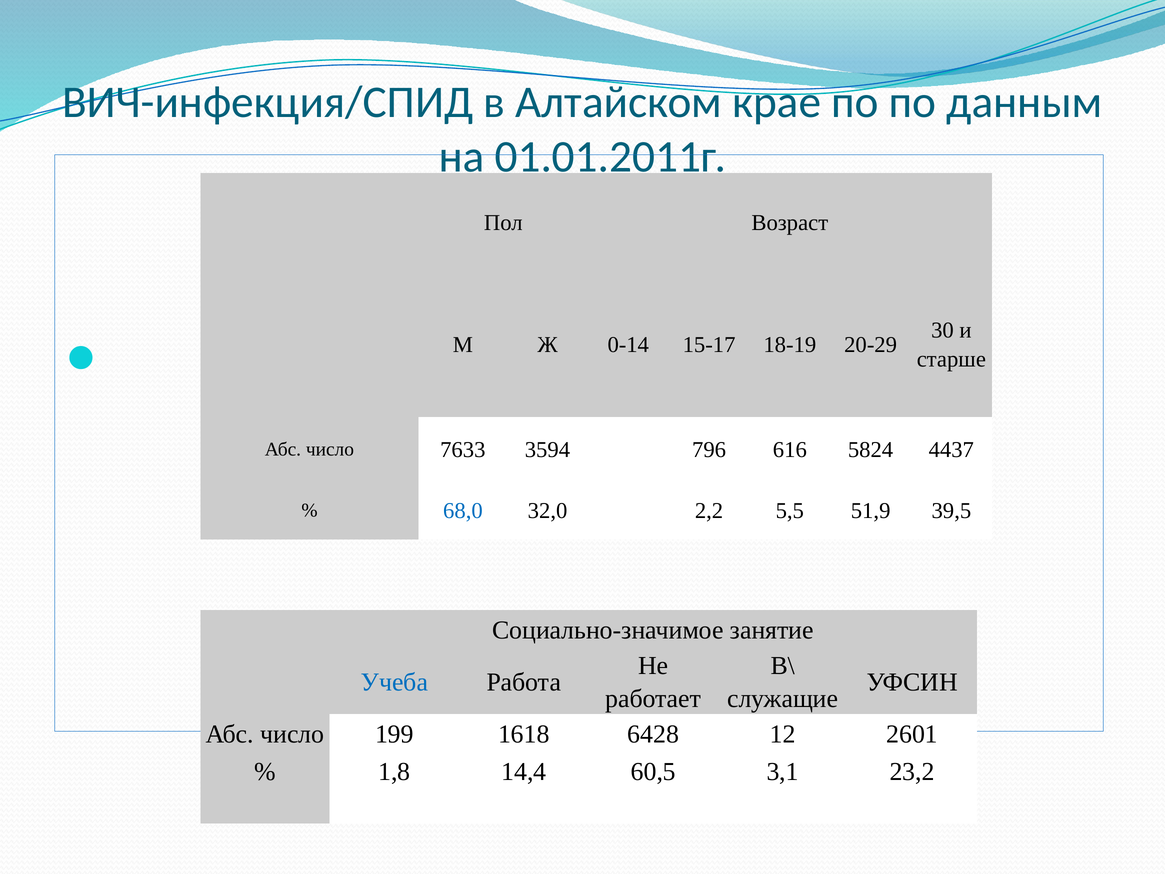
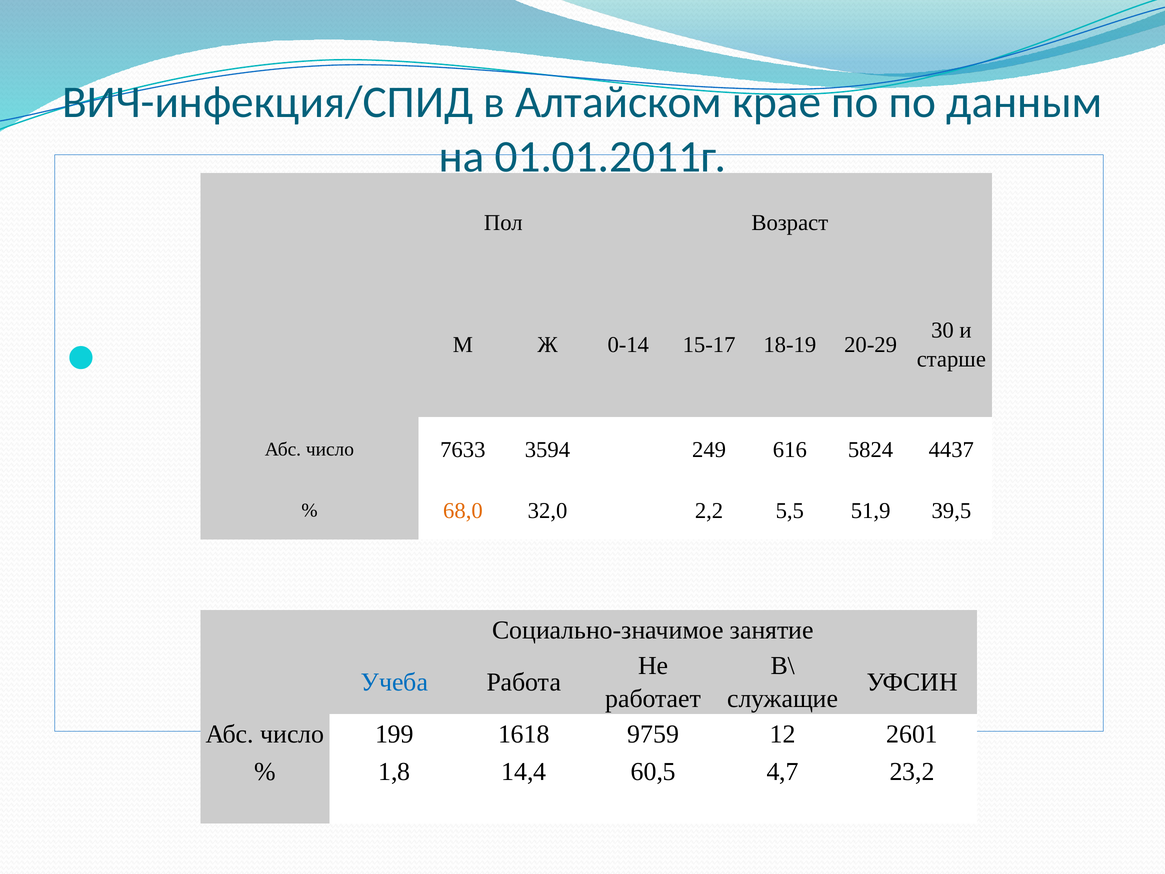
796: 796 -> 249 (709, 450)
68,0 colour: blue -> orange (463, 511)
6428: 6428 -> 9759 (653, 734)
3,1: 3,1 -> 4,7 (783, 772)
